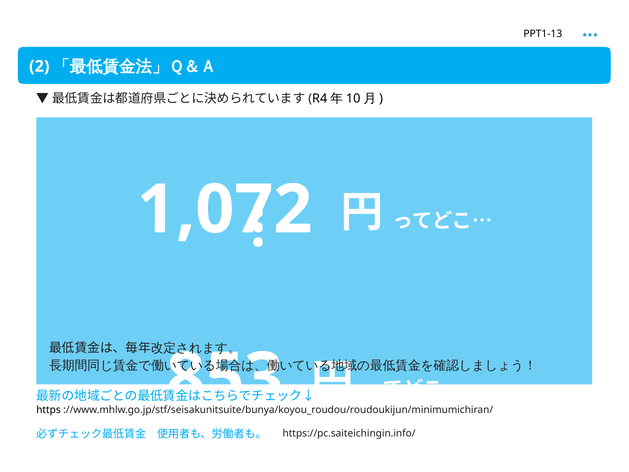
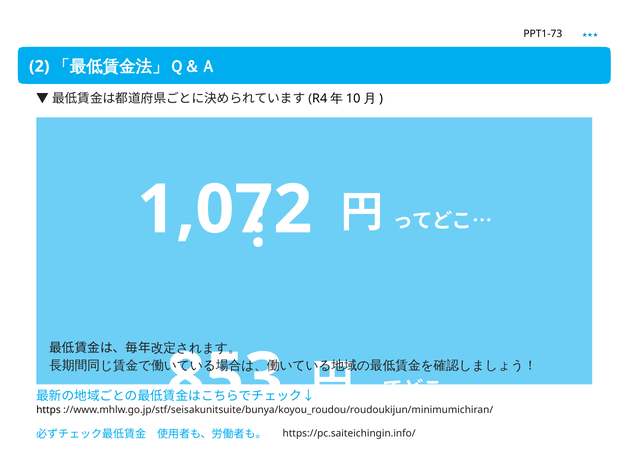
PPT1-13: PPT1-13 -> PPT1-73 (543, 34)
